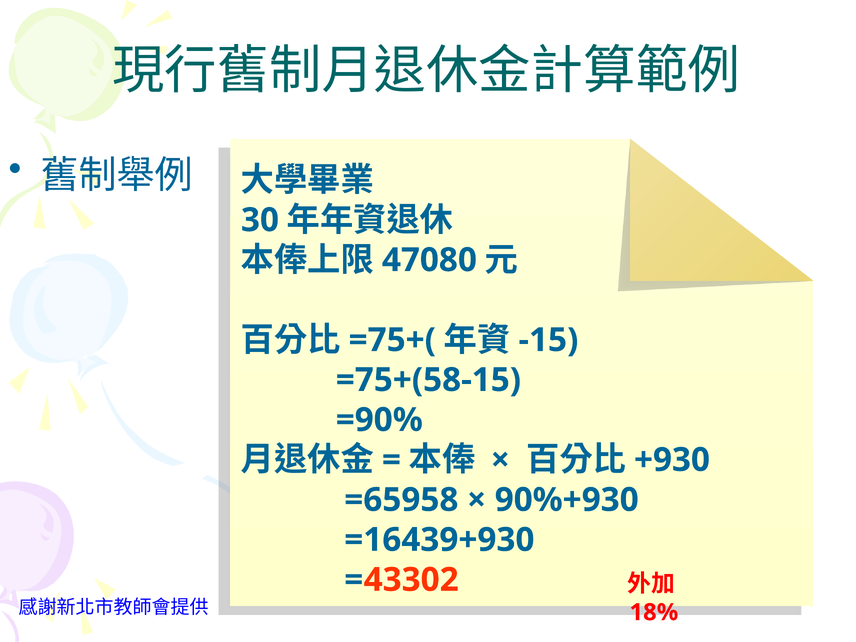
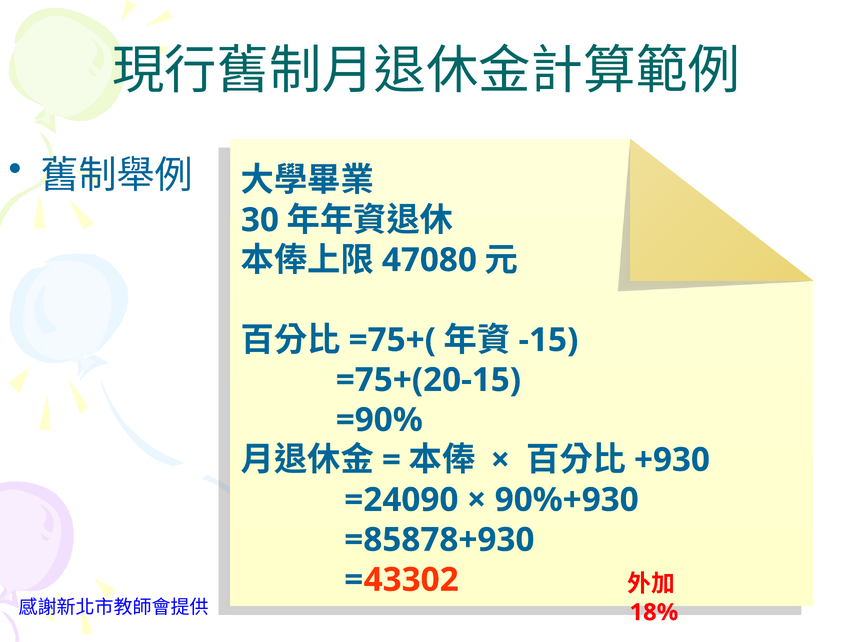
=75+(58-15: =75+(58-15 -> =75+(20-15 (428, 380)
=65958: =65958 -> =24090 (401, 500)
=16439+930: =16439+930 -> =85878+930 (439, 540)
